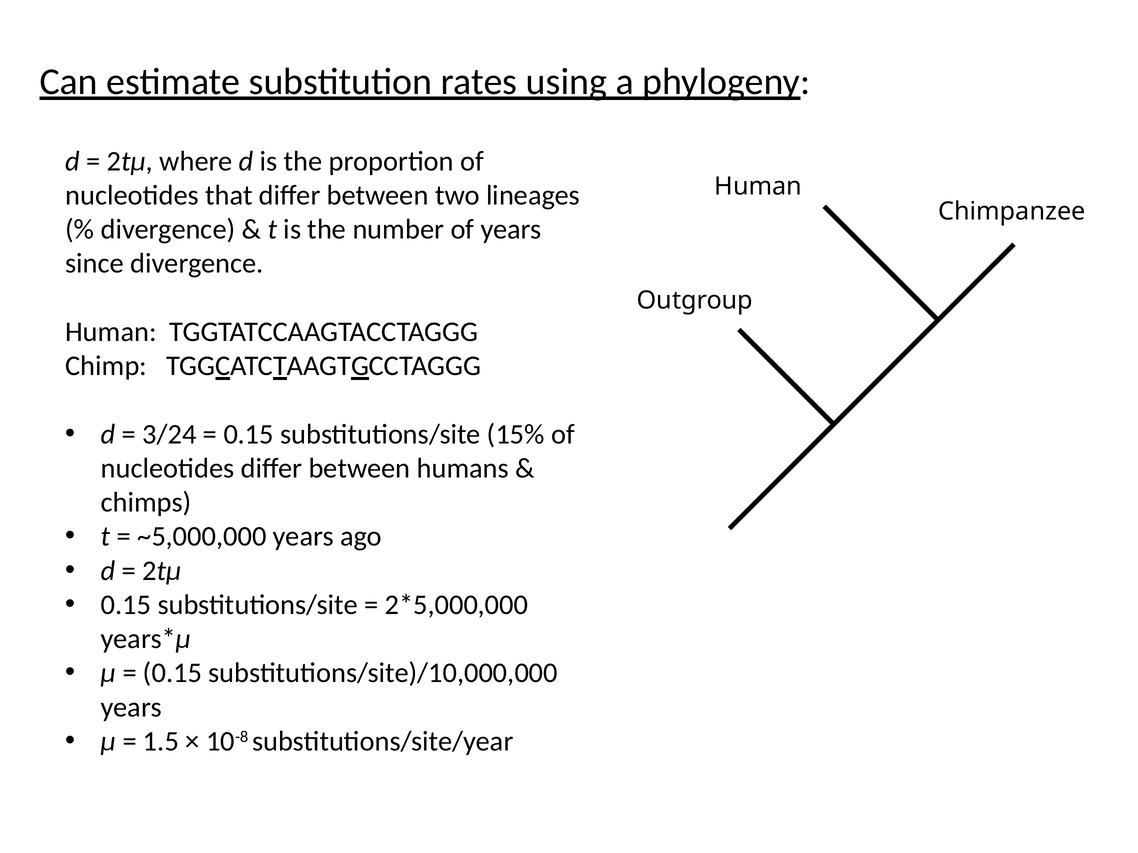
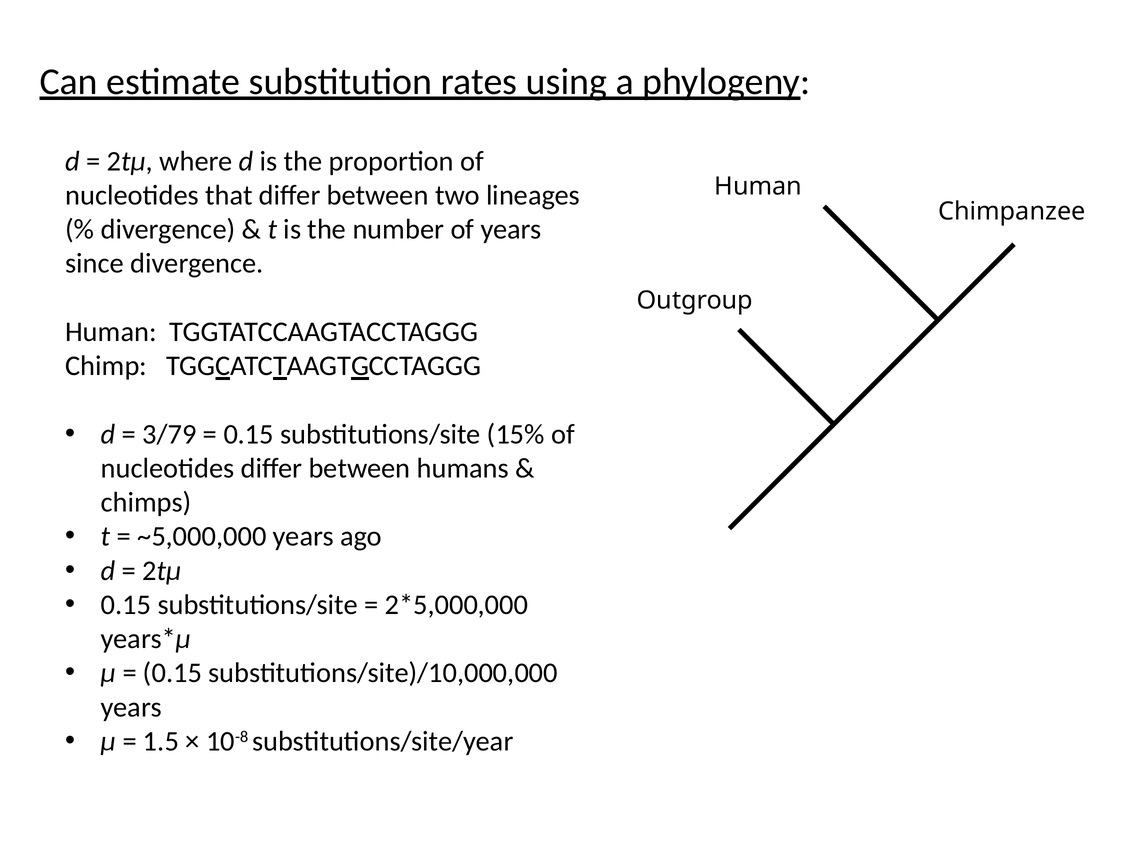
3/24: 3/24 -> 3/79 (169, 434)
